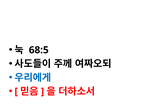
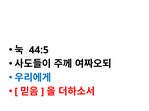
68:5: 68:5 -> 44:5 (39, 50)
